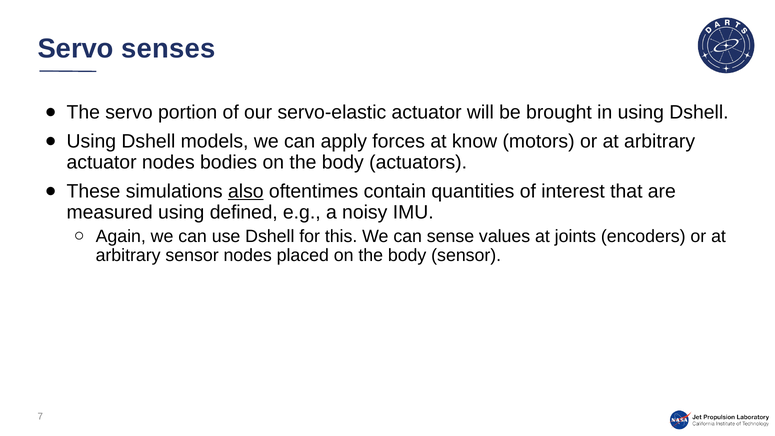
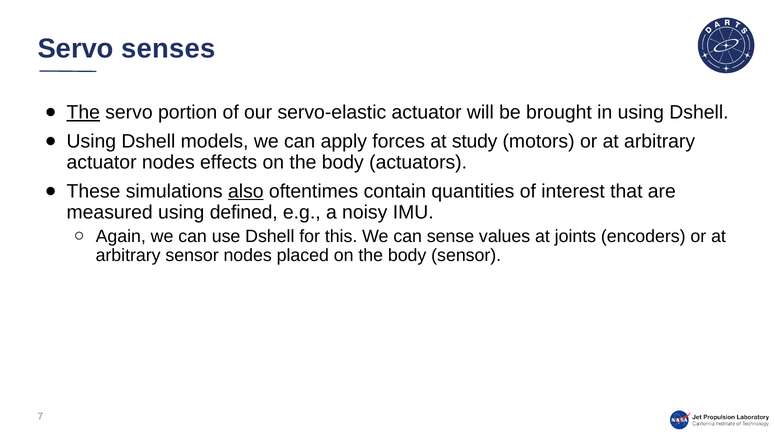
The underline: none -> present (83, 112)
know: know -> study (475, 141)
bodies: bodies -> effects (229, 162)
